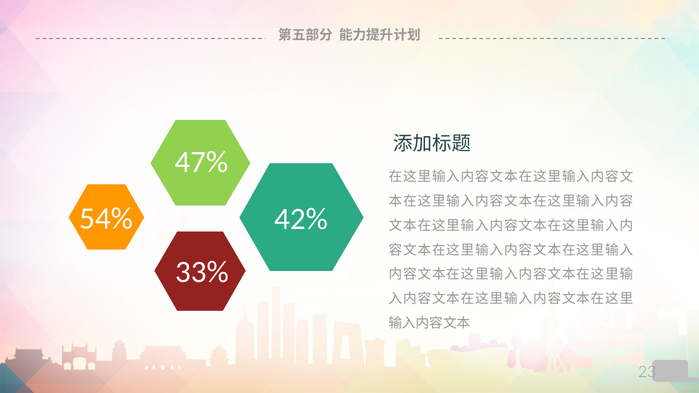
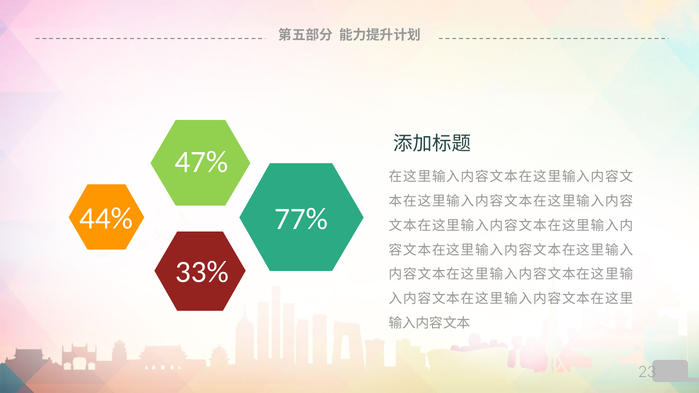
54%: 54% -> 44% (106, 219)
42%: 42% -> 77% (301, 219)
